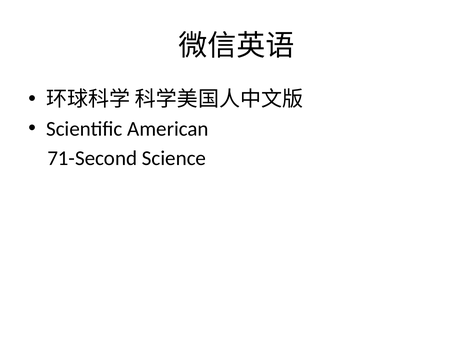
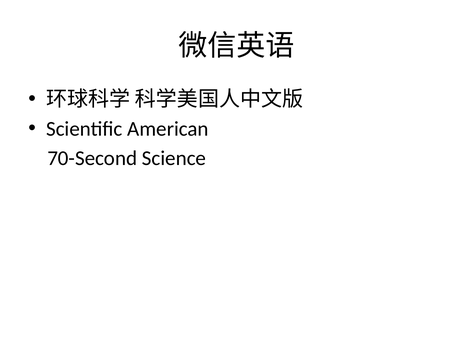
71-Second: 71-Second -> 70-Second (92, 158)
